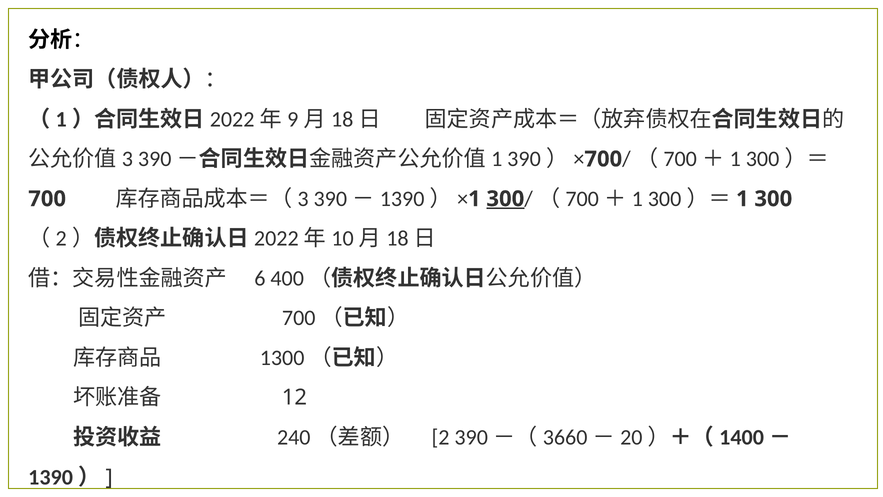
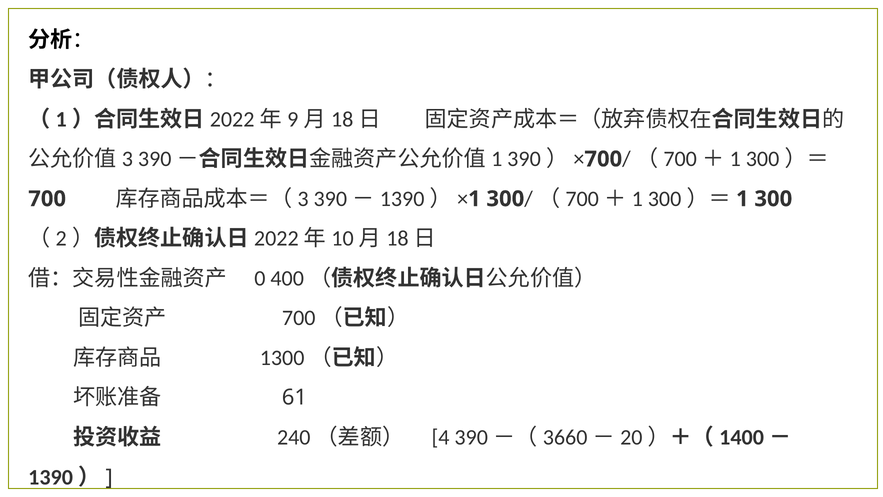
300 underline: present -> none (505, 199)
6: 6 -> 0 (260, 278)
12: 12 -> 61 (294, 397)
2: 2 -> 4 (440, 437)
